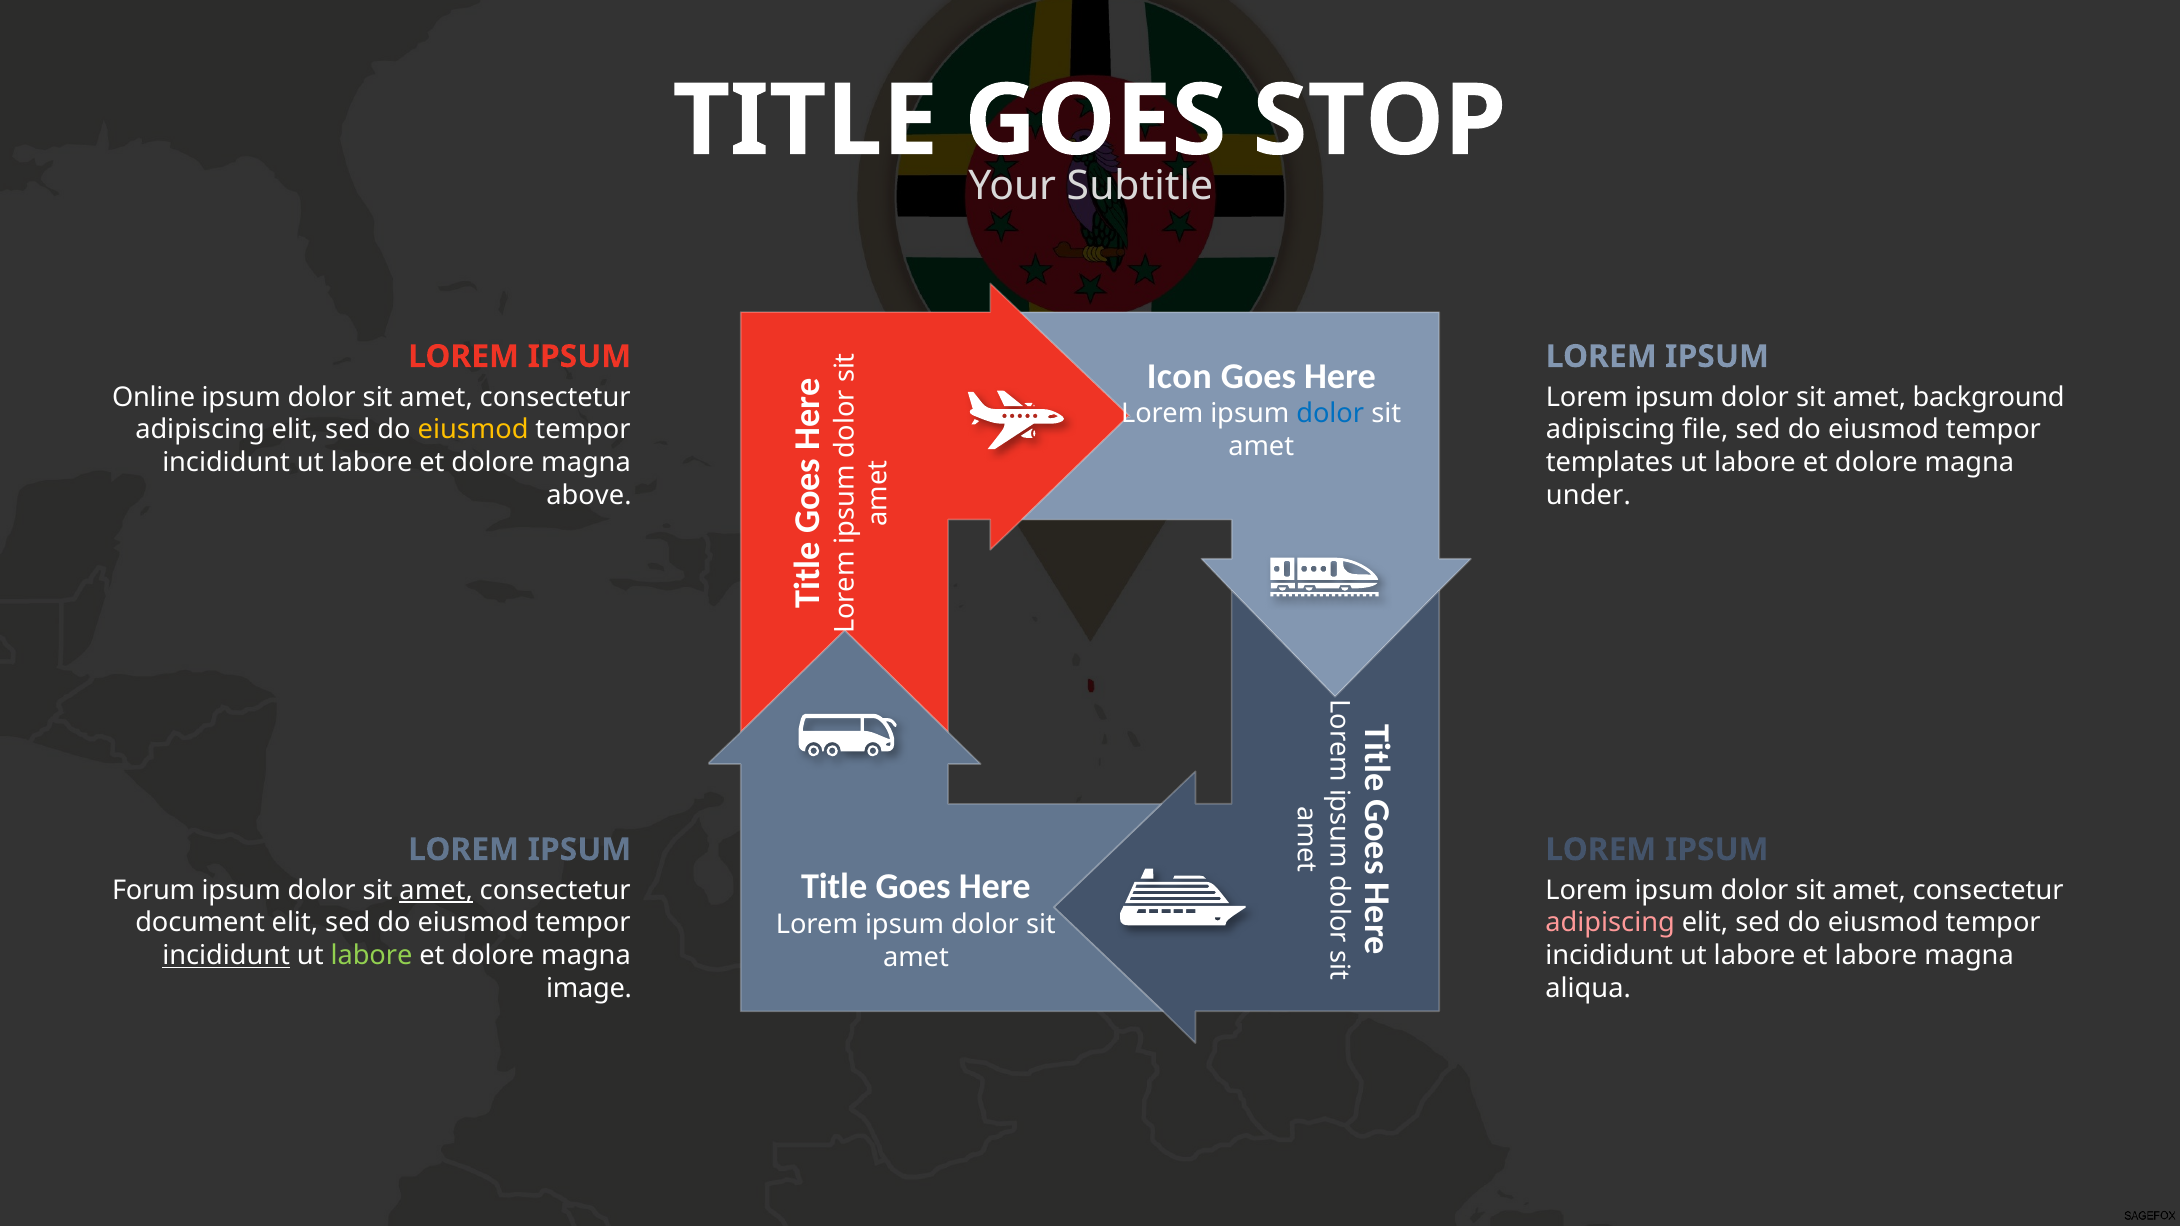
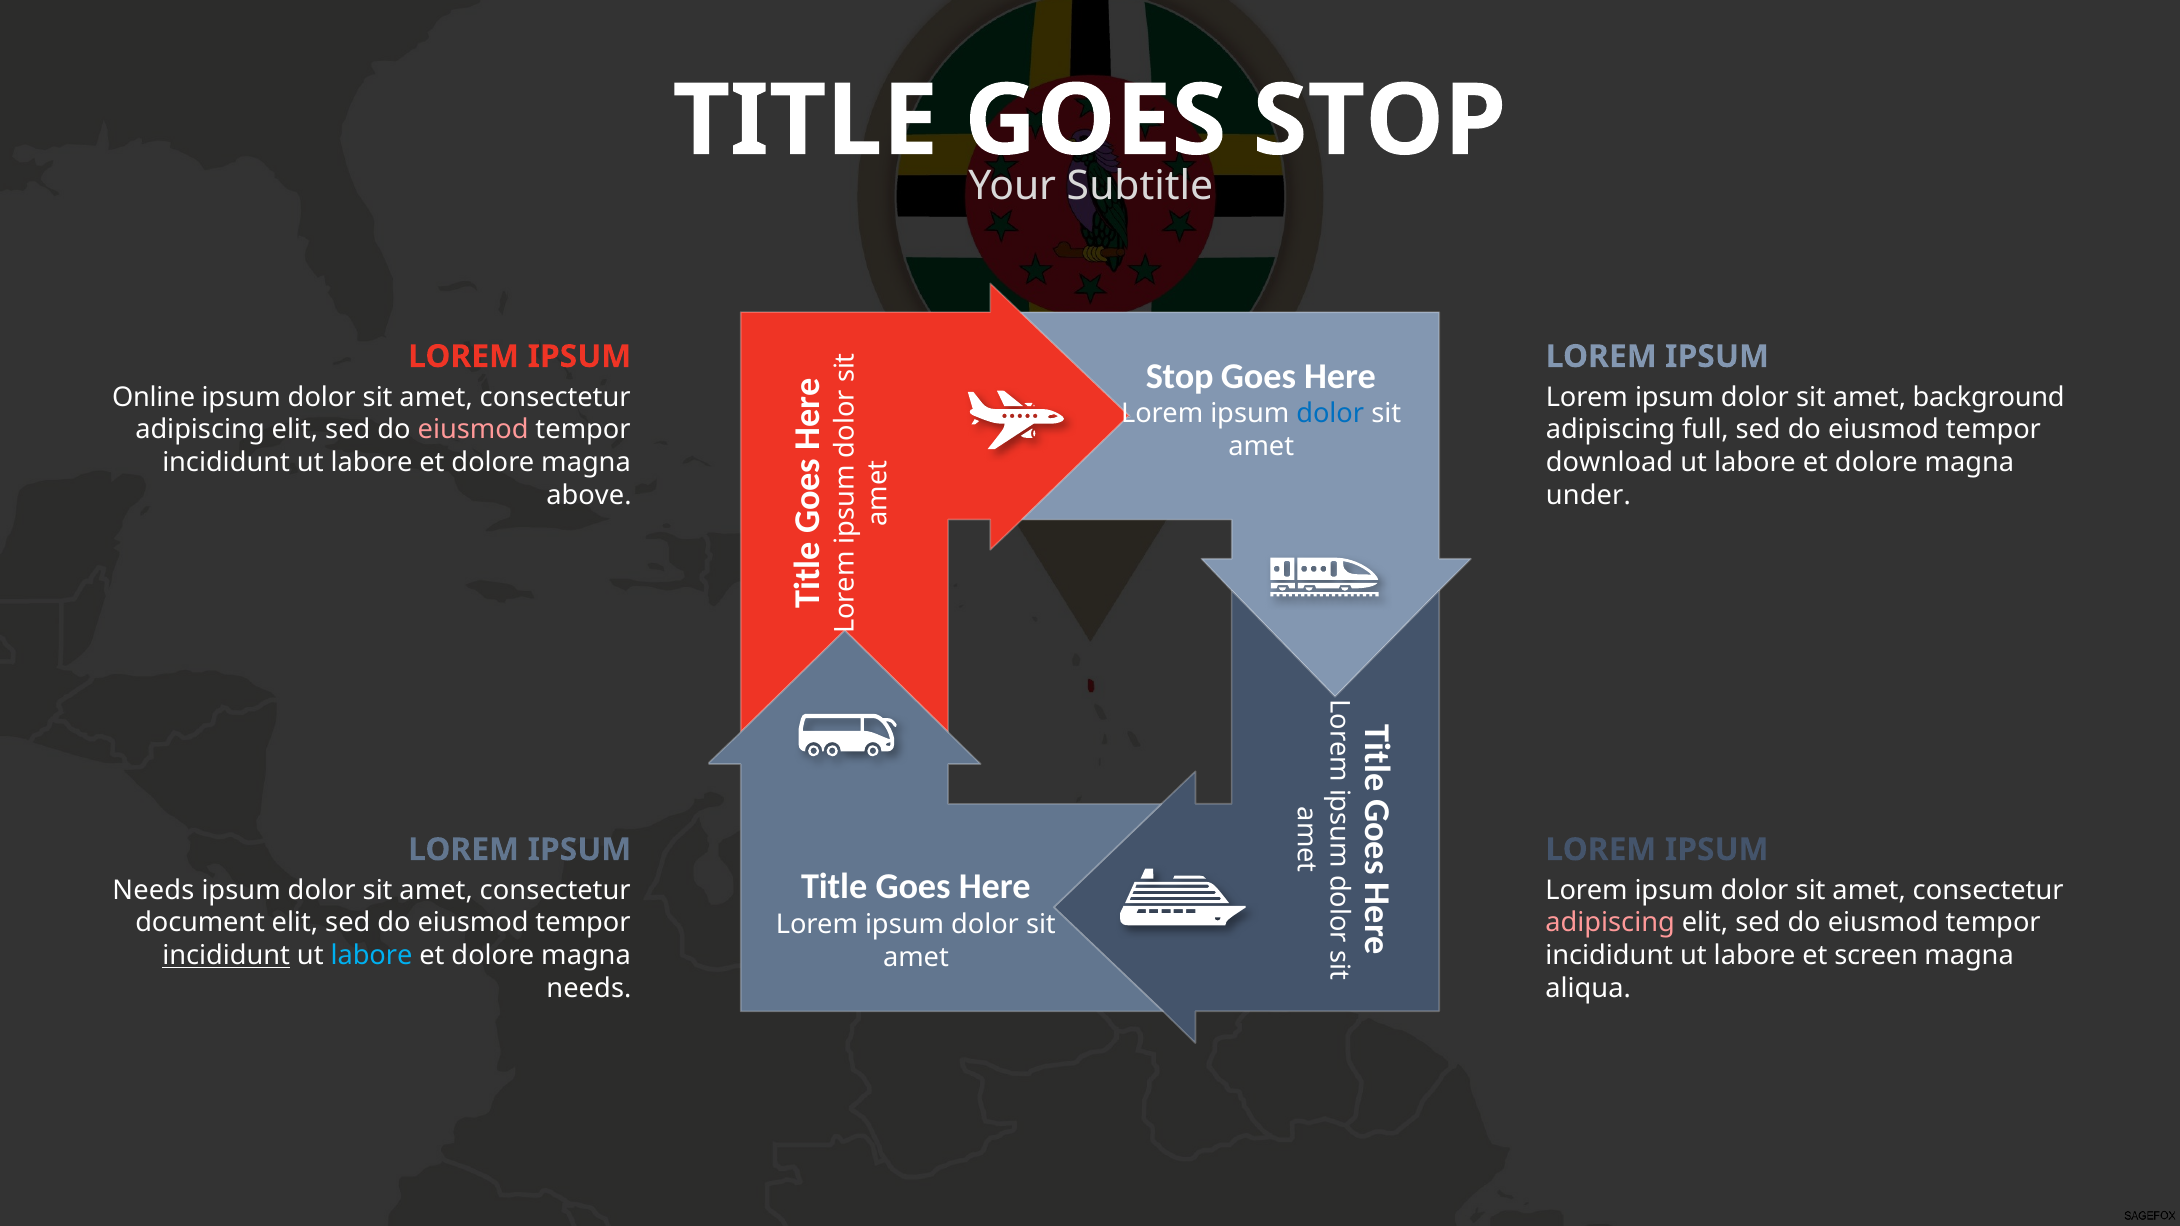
Icon: Icon -> Stop (1180, 376)
eiusmod colour: yellow -> pink (473, 430)
file: file -> full (1705, 430)
templates: templates -> download (1610, 463)
Forum: Forum -> Needs (153, 890)
amet underline: present -> none (436, 890)
labore colour: light green -> light blue (372, 956)
et labore: labore -> screen (1876, 956)
image: image -> needs (589, 989)
